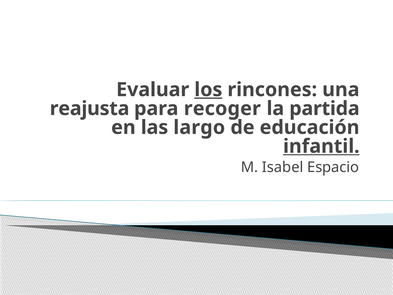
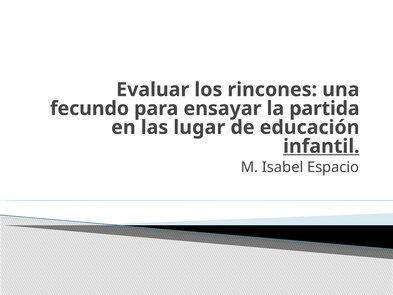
los underline: present -> none (208, 90)
reajusta: reajusta -> fecundo (90, 108)
recoger: recoger -> ensayar (222, 108)
largo: largo -> lugar (199, 127)
